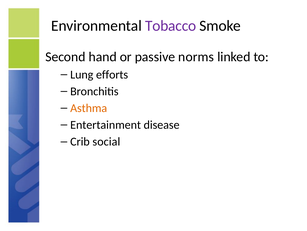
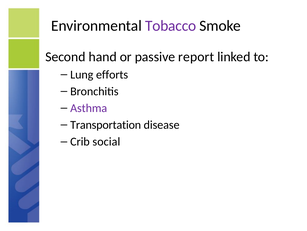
norms: norms -> report (196, 57)
Asthma colour: orange -> purple (89, 108)
Entertainment: Entertainment -> Transportation (106, 125)
